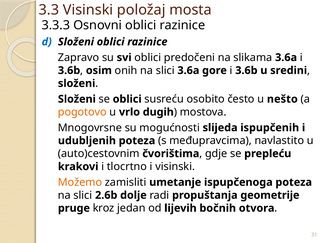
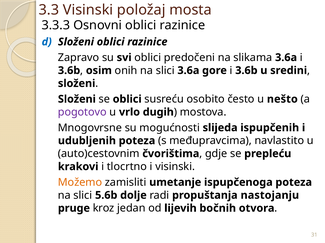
pogotovo colour: orange -> purple (82, 112)
2.6b: 2.6b -> 5.6b (106, 196)
geometrije: geometrije -> nastojanju (270, 196)
